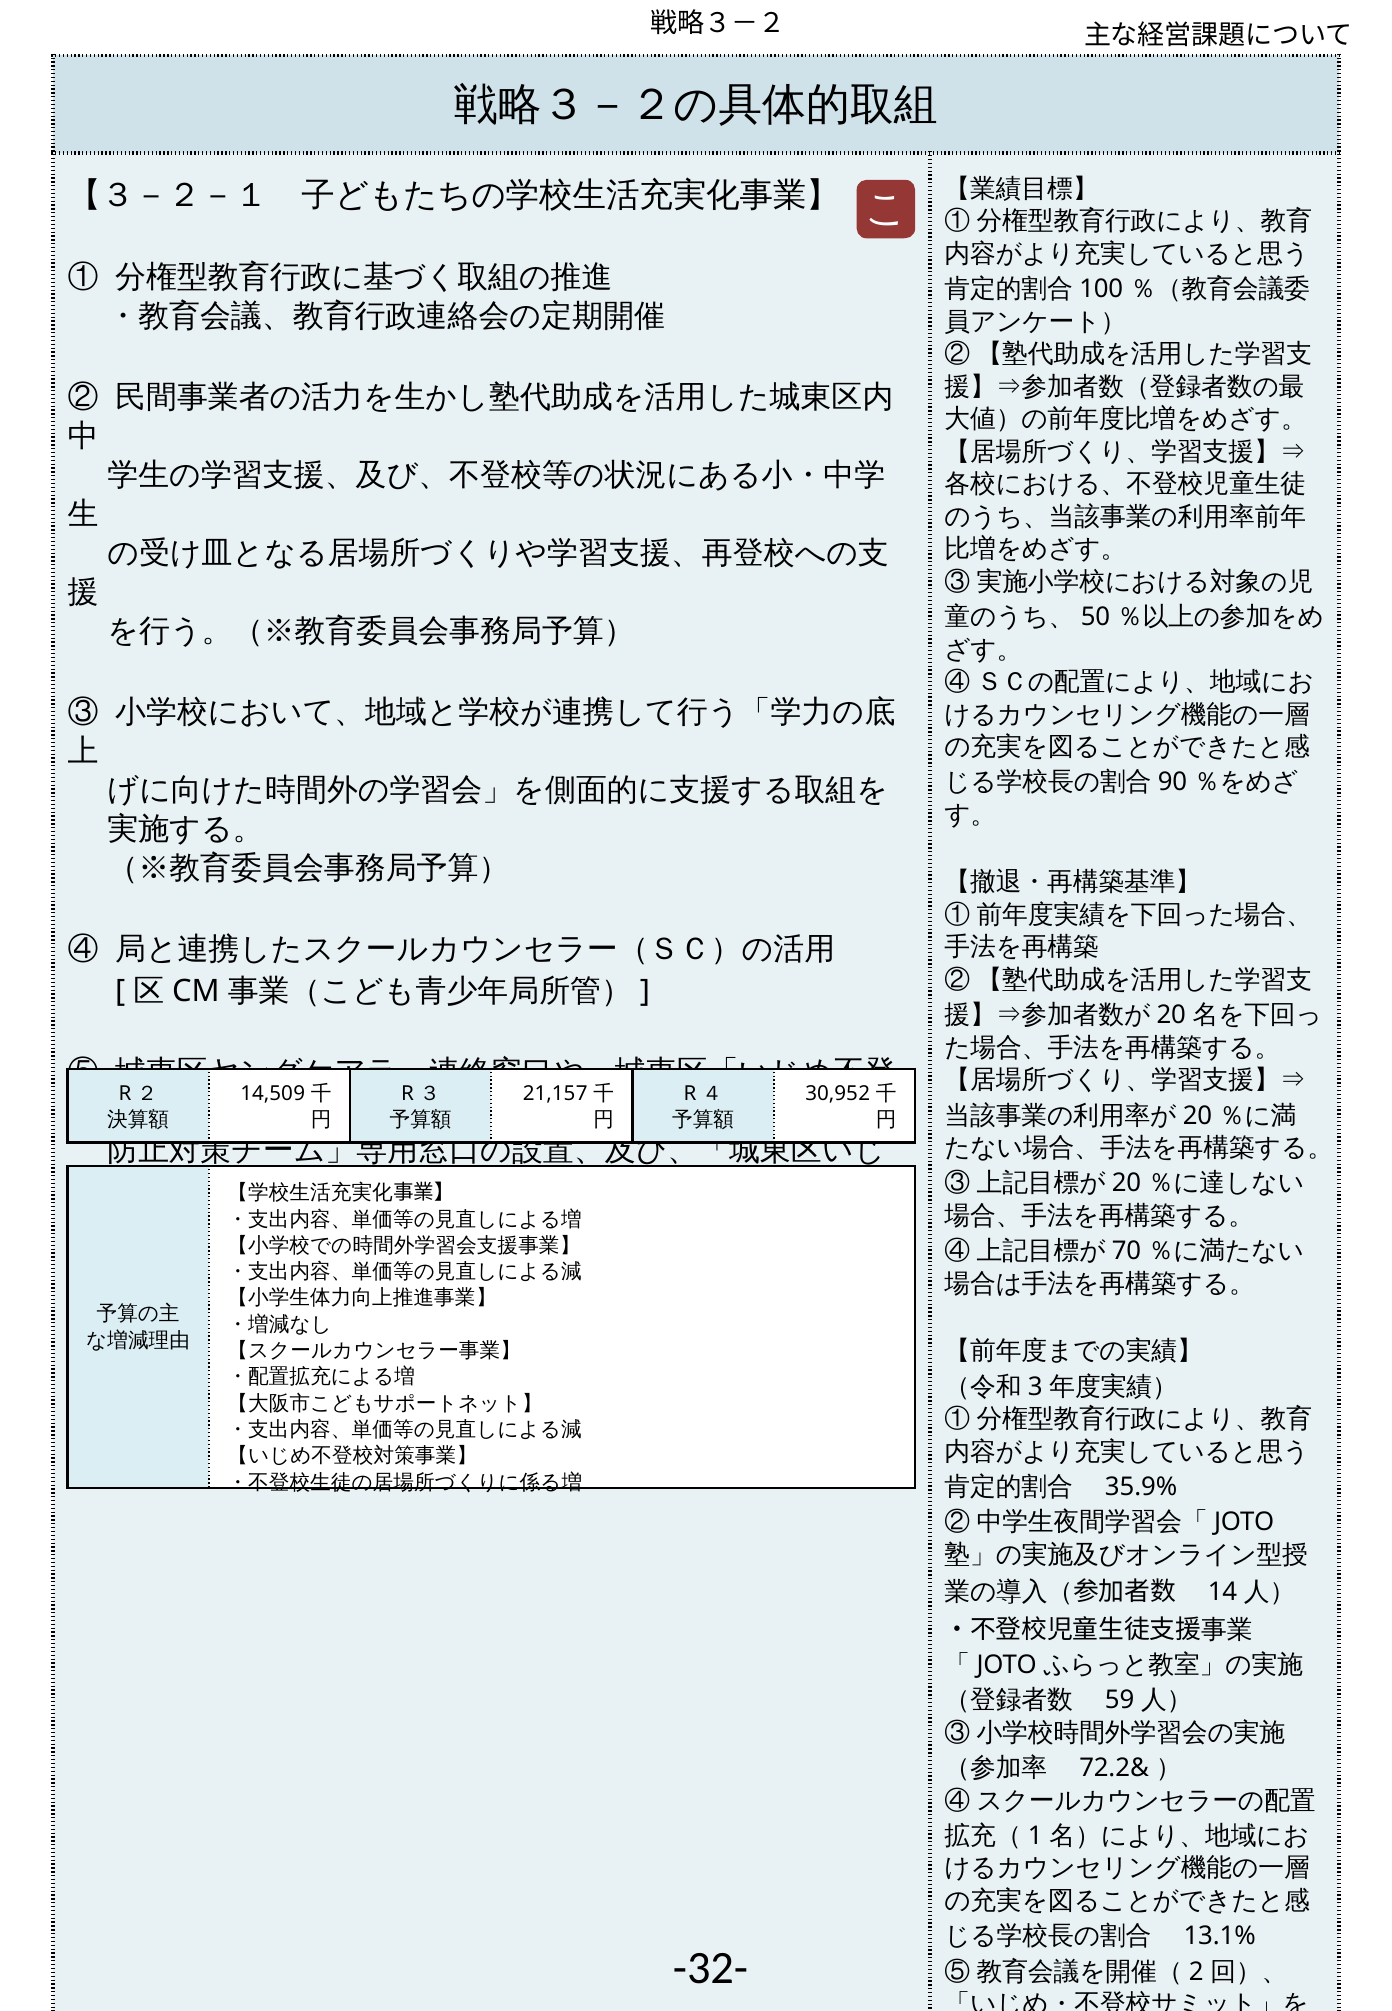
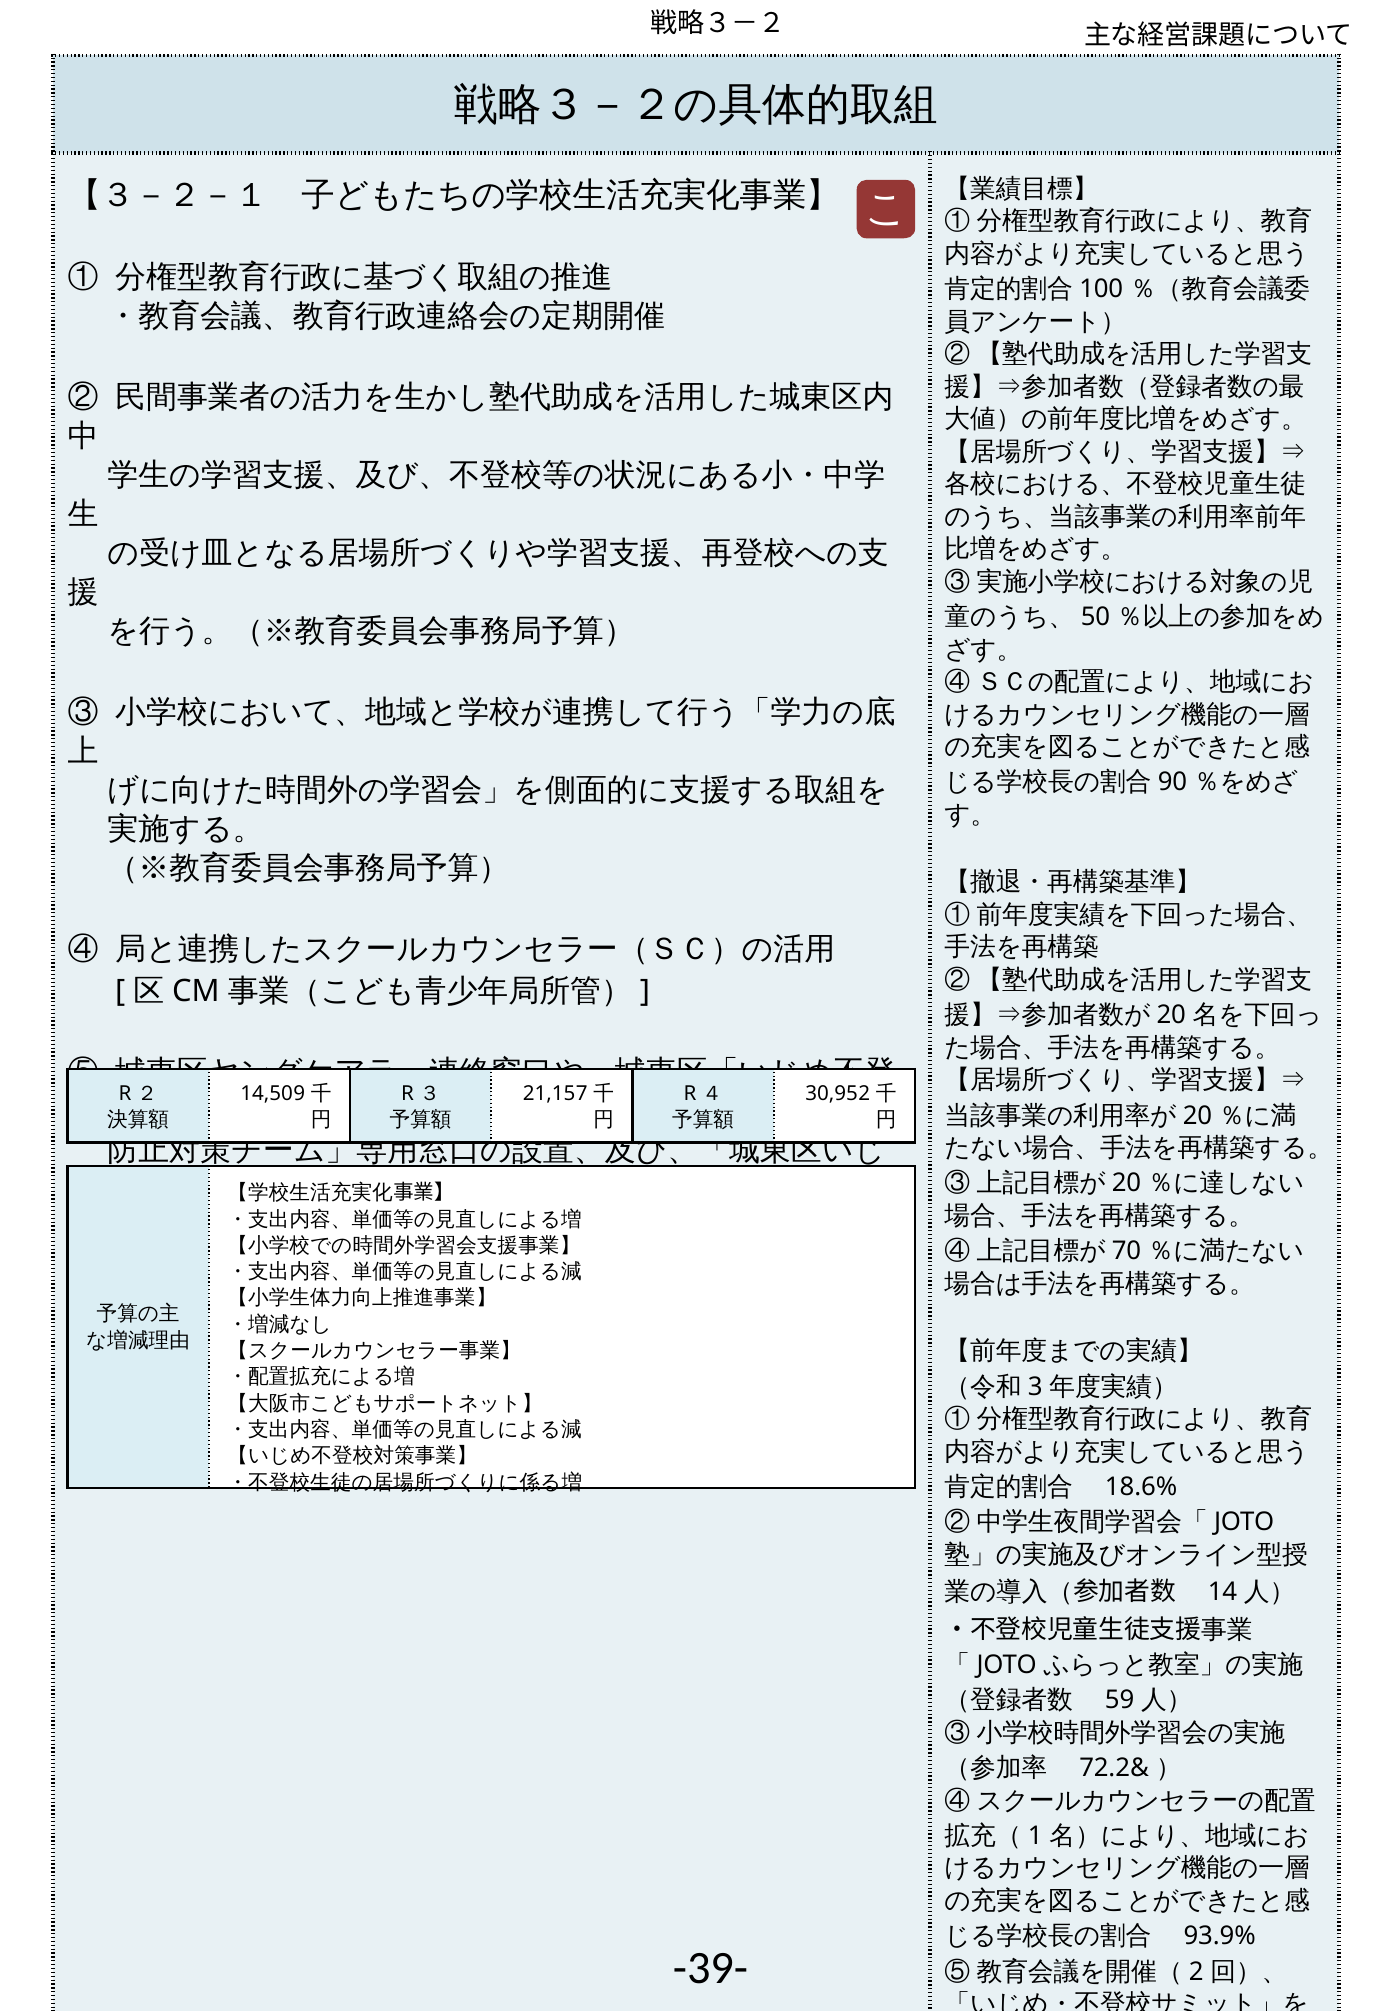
35.9%: 35.9% -> 18.6% (1141, 1487)
13.1%: 13.1% -> 93.9% (1220, 1936)
-32-: -32- -> -39- (711, 1968)
